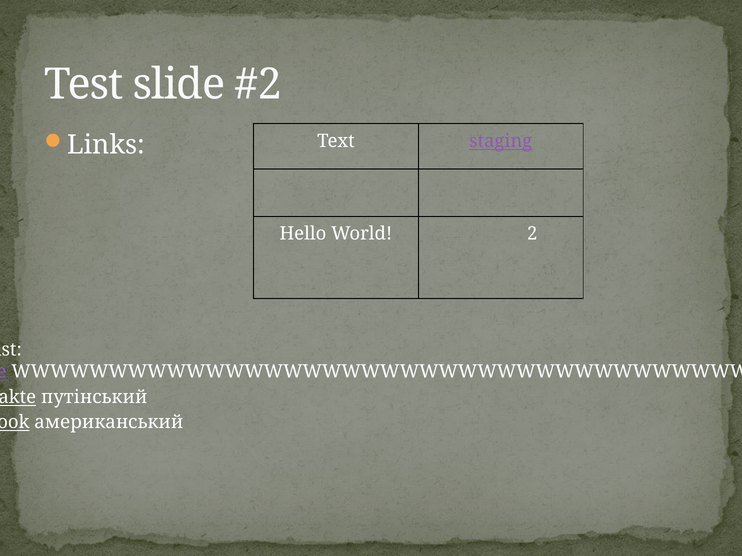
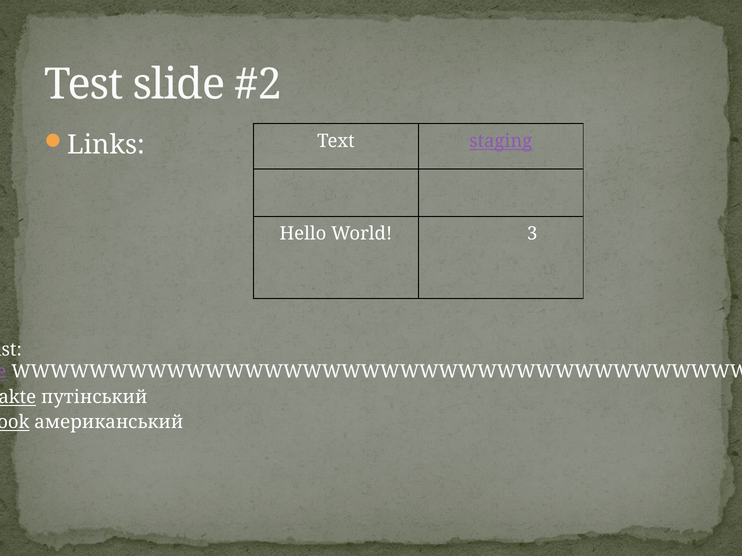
2: 2 -> 3 (532, 234)
